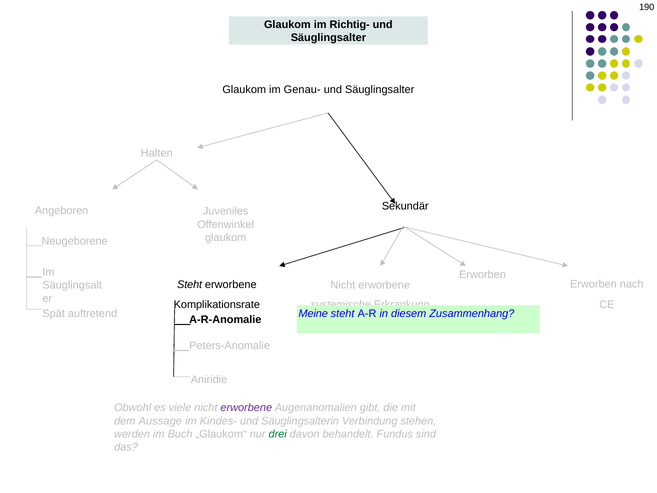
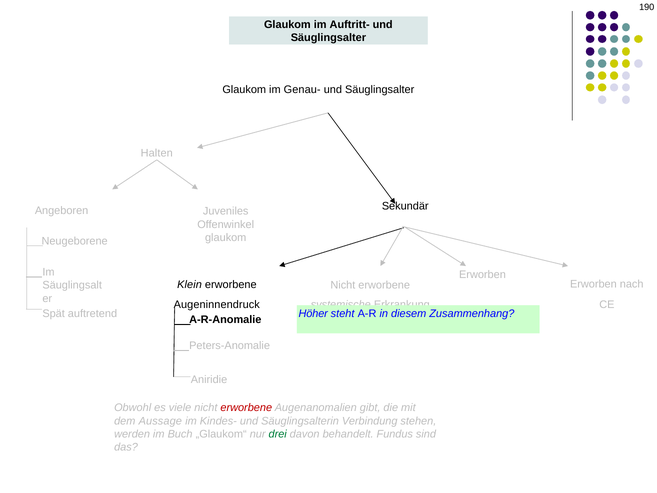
Richtig-: Richtig- -> Auftritt- (350, 25)
Steht: Steht -> Klein (190, 285)
Komplikationsrate: Komplikationsrate -> Augeninnendruck (217, 304)
Meine: Meine -> Höher (313, 313)
erworbene colour: purple -> red (246, 408)
